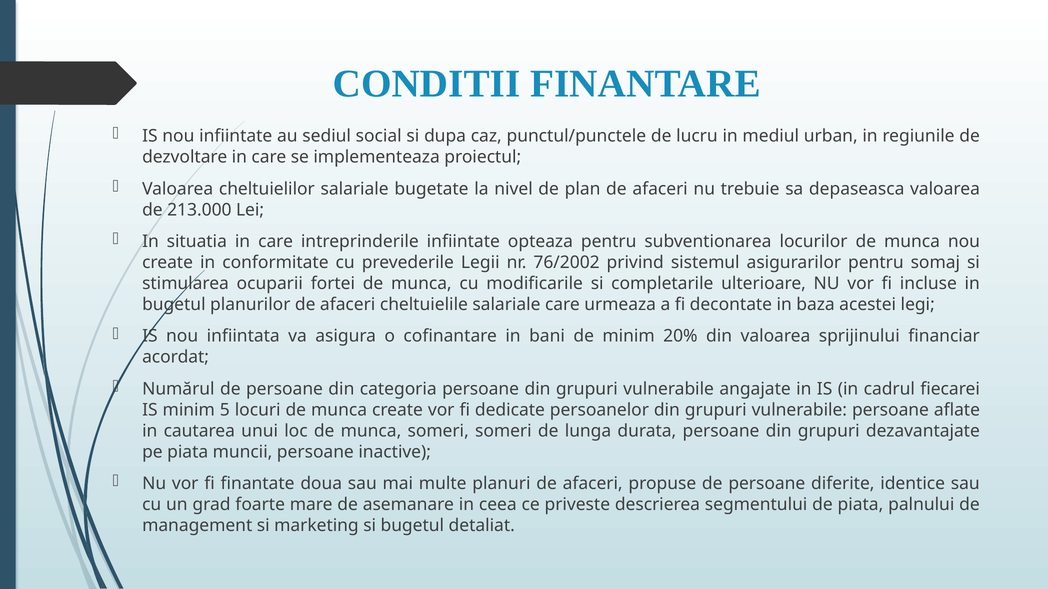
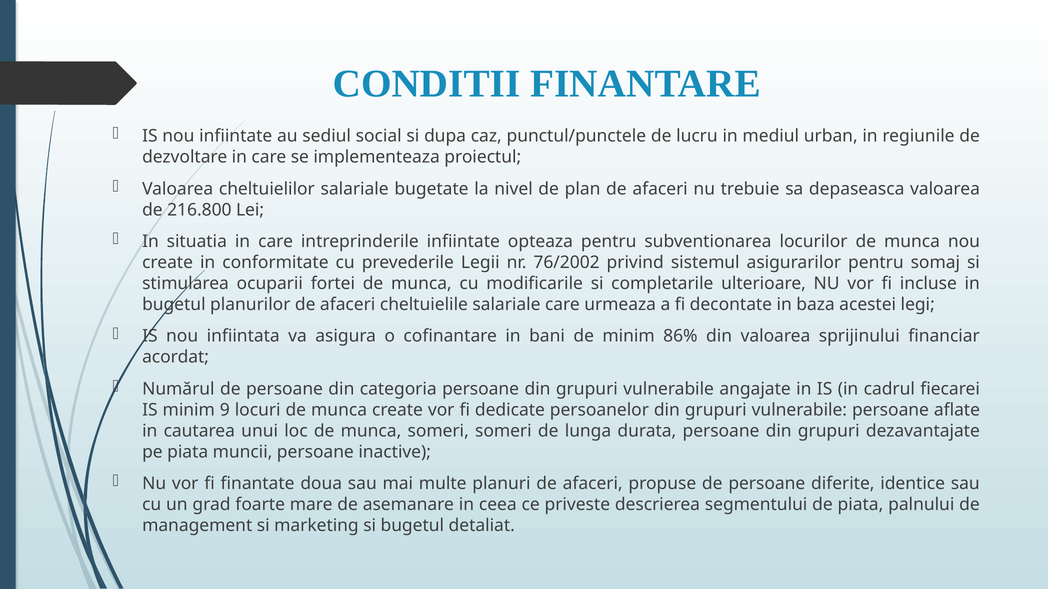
213.000: 213.000 -> 216.800 (199, 210)
20%: 20% -> 86% (680, 337)
5: 5 -> 9 (225, 410)
